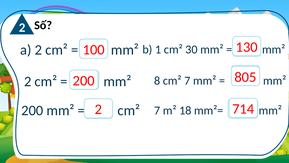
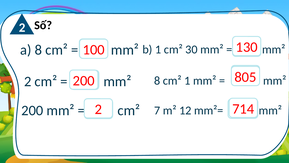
a 2: 2 -> 8 (38, 50)
cm² 7: 7 -> 1 (187, 80)
18: 18 -> 12 (185, 110)
